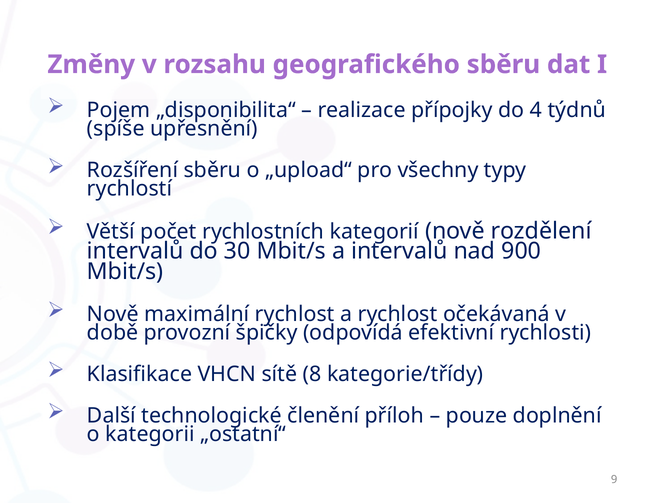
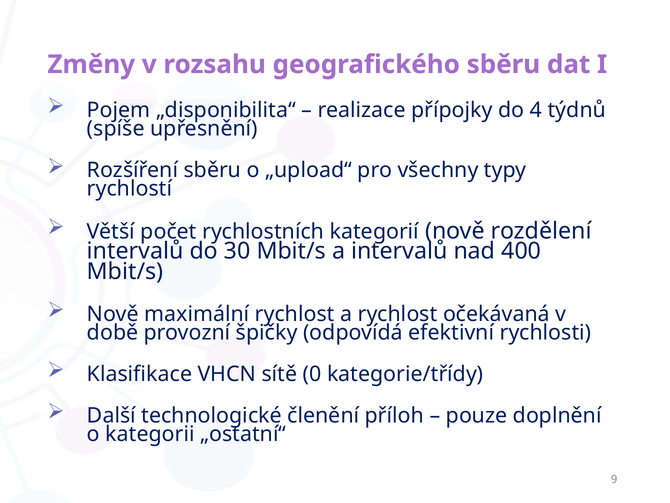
900: 900 -> 400 (521, 251)
8: 8 -> 0 (312, 374)
